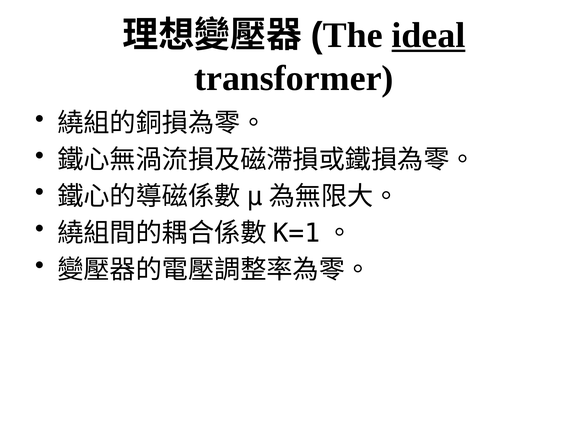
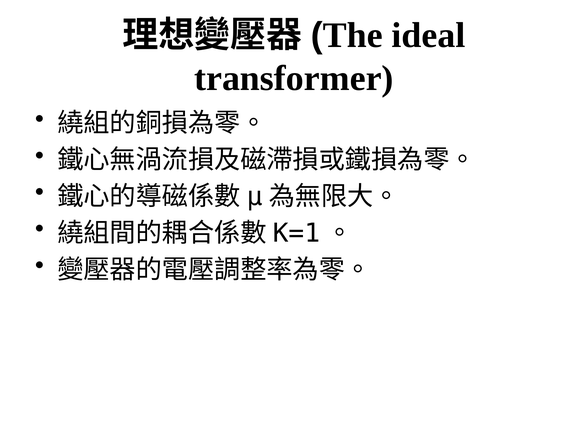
ideal underline: present -> none (429, 35)
